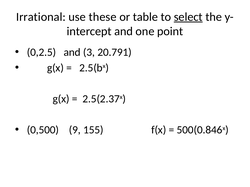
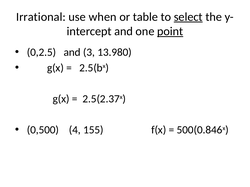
these: these -> when (103, 17)
point underline: none -> present (170, 31)
20.791: 20.791 -> 13.980 (115, 52)
9: 9 -> 4 (75, 130)
